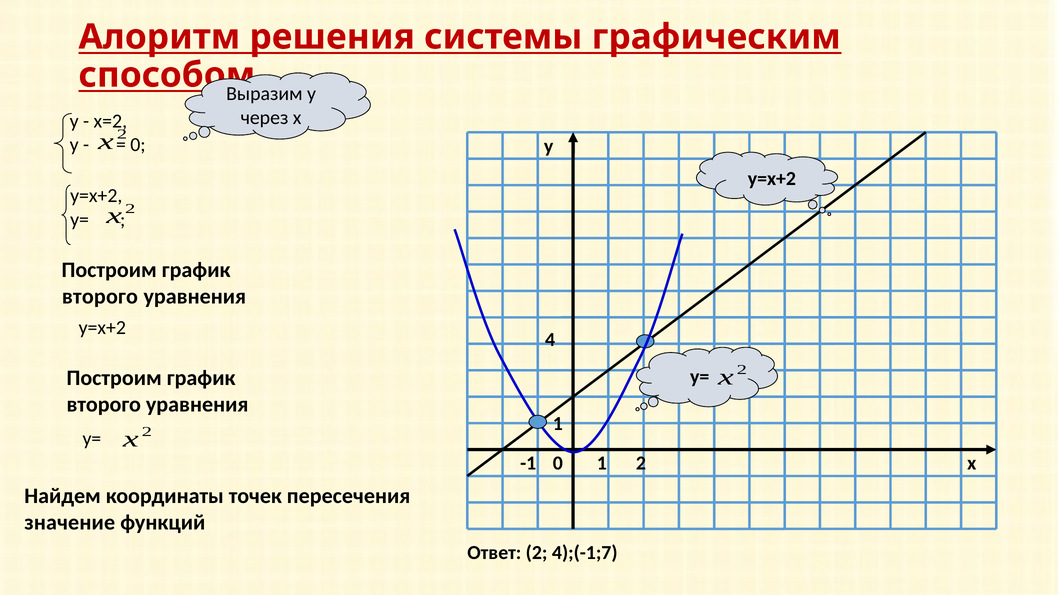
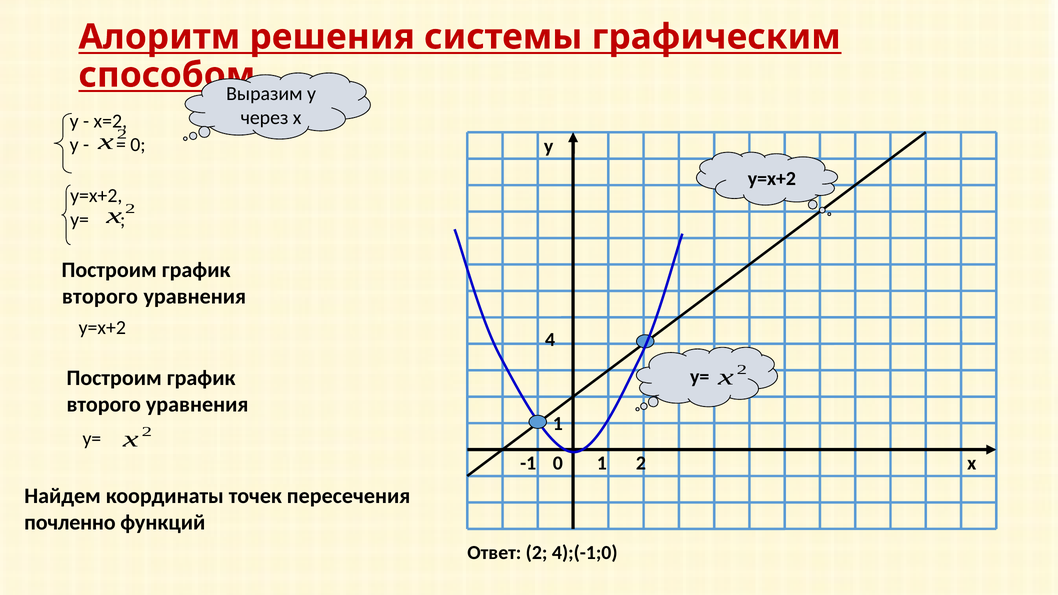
значение: значение -> почленно (70, 522)
4);(-1;7: 4);(-1;7 -> 4);(-1;0 (585, 553)
